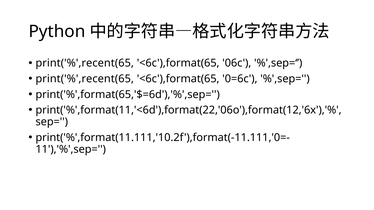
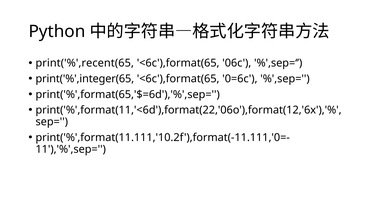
print('%',recent(65: print('%',recent(65 -> print('%',integer(65 (85, 79)
